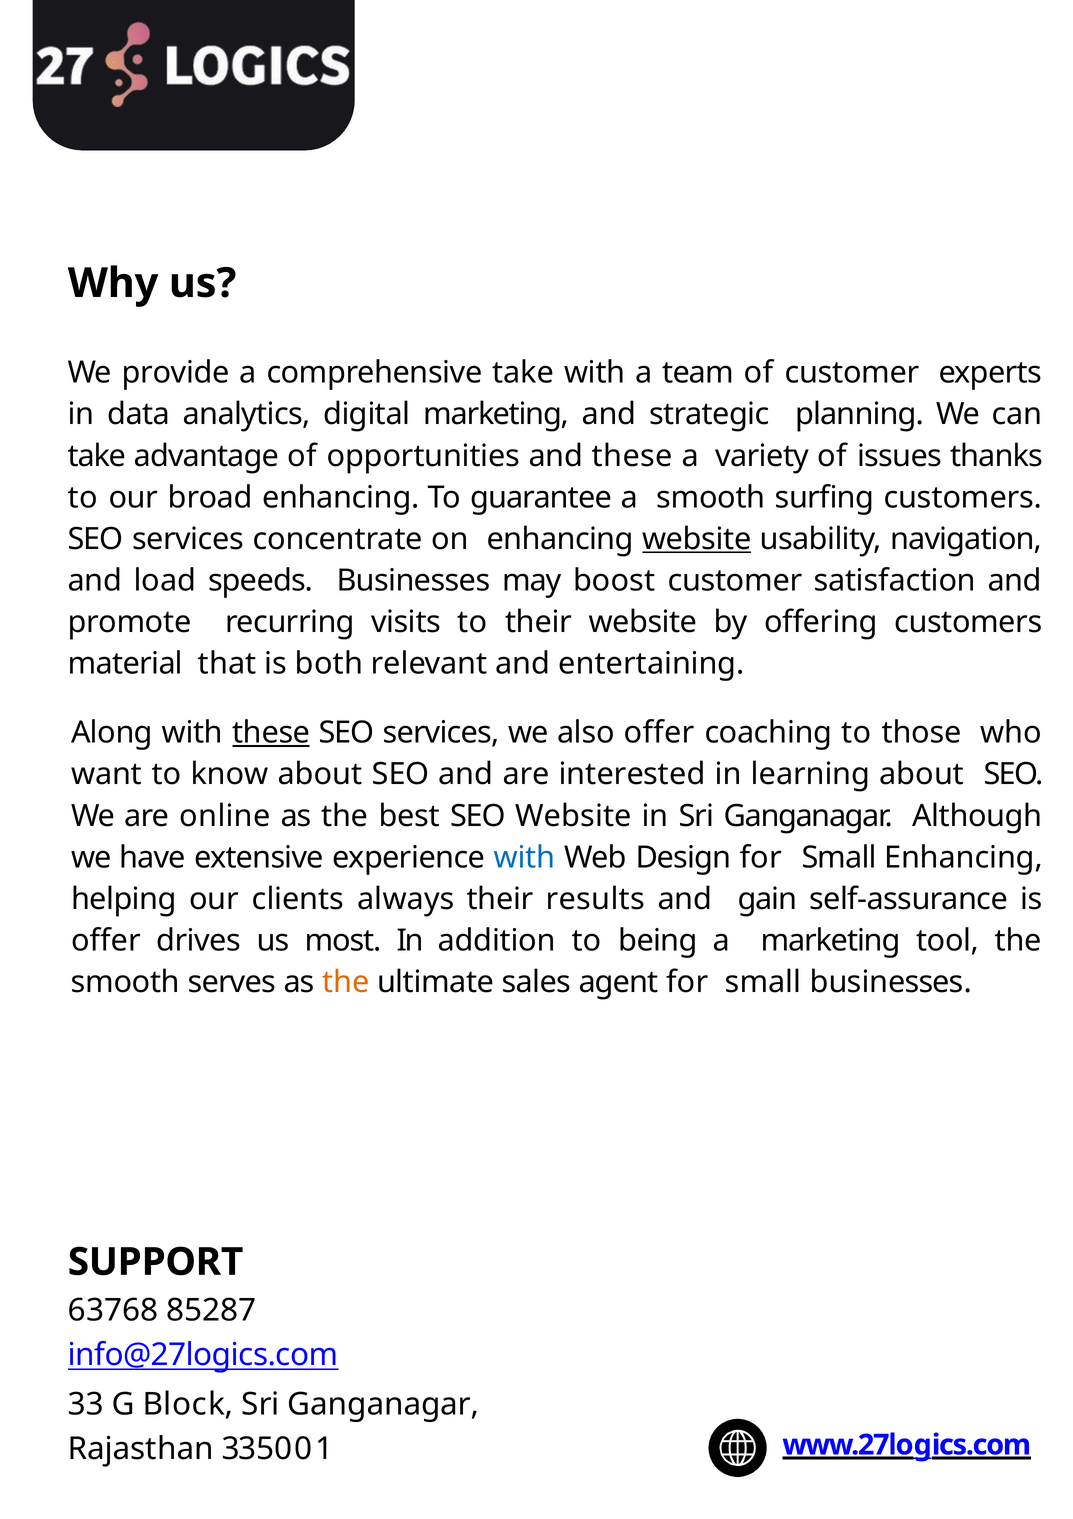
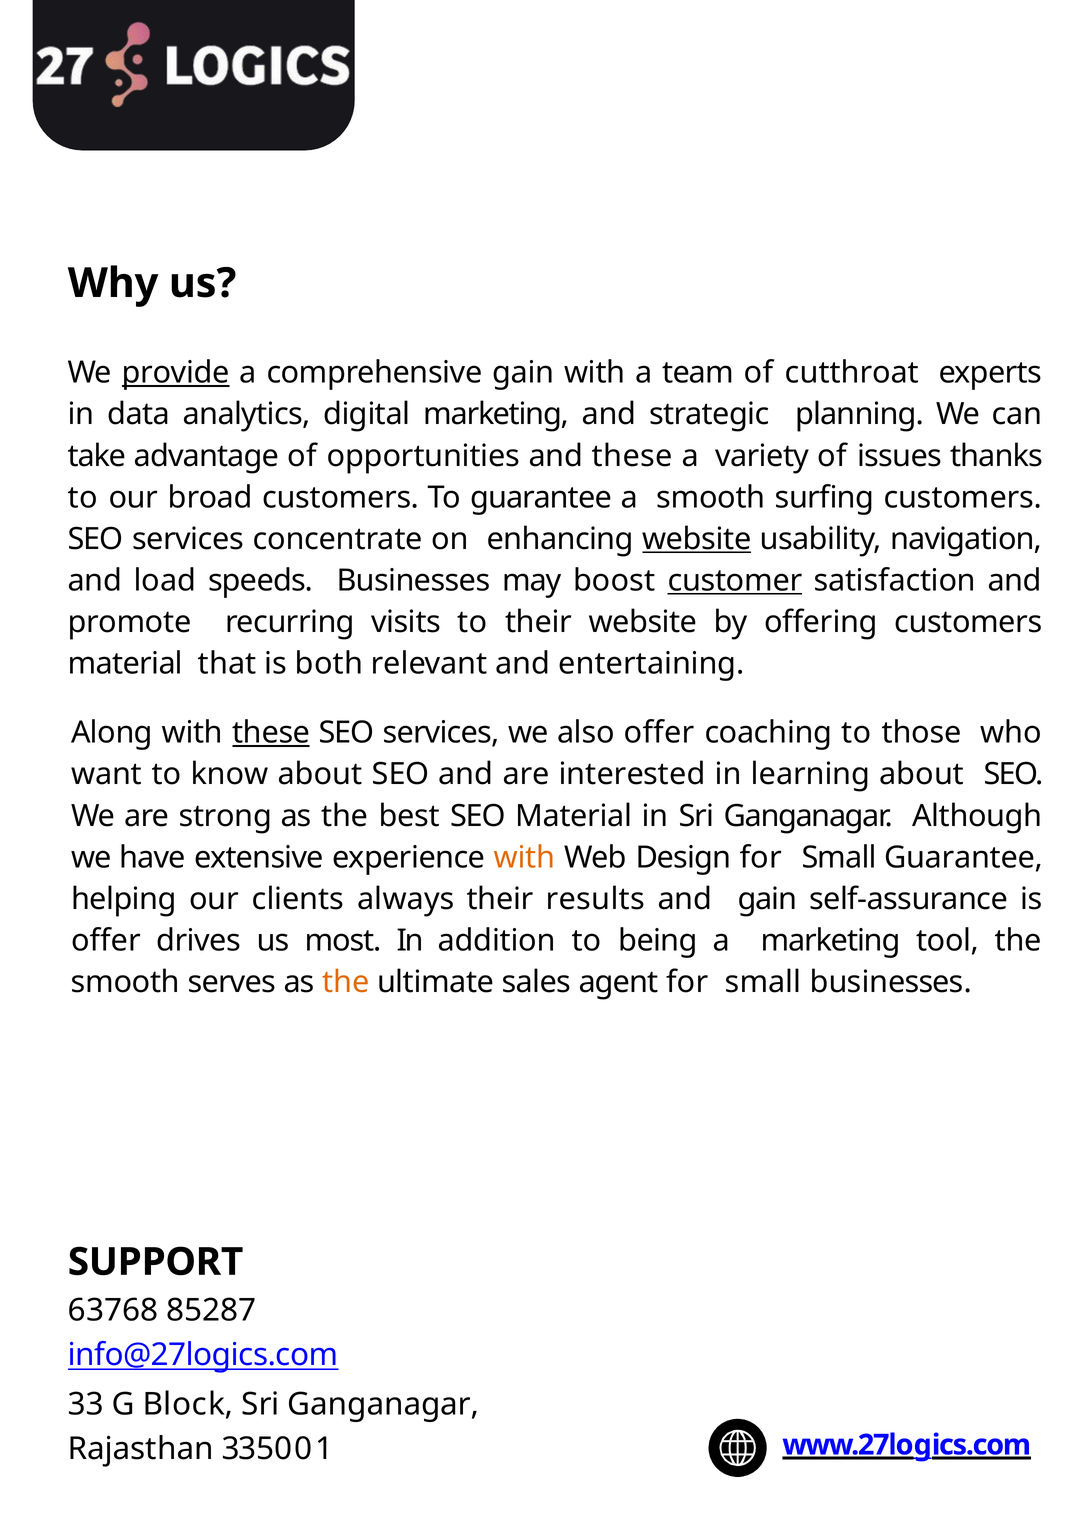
provide underline: none -> present (176, 373)
comprehensive take: take -> gain (523, 373)
of customer: customer -> cutthroat (852, 373)
broad enhancing: enhancing -> customers (341, 498)
customer underline: none -> present (735, 581)
online: online -> strong (225, 816)
SEO Website: Website -> Material (574, 816)
with colour: blue -> orange (525, 858)
Small Enhancing: Enhancing -> Guarantee (964, 858)
